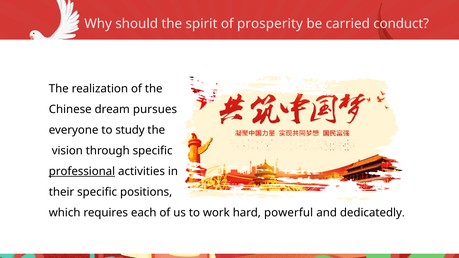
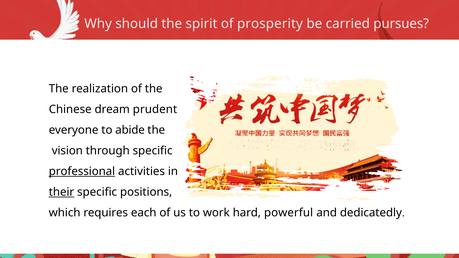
conduct: conduct -> pursues (401, 24)
pursues: pursues -> prudent (155, 110)
study: study -> abide (130, 130)
their underline: none -> present (62, 192)
